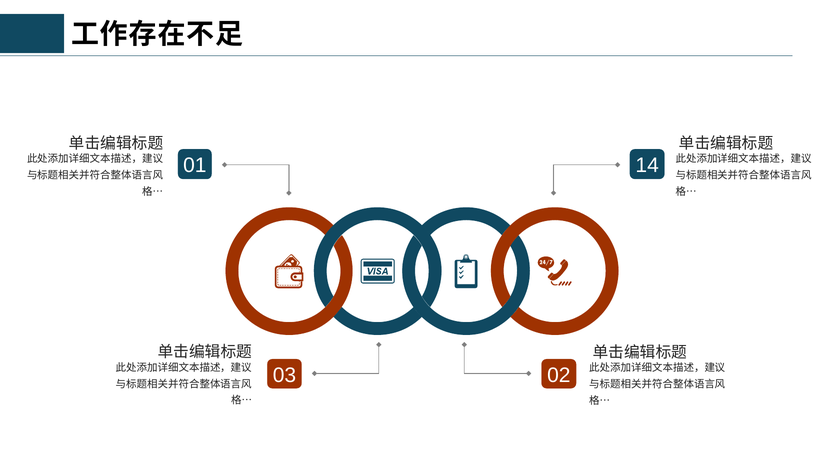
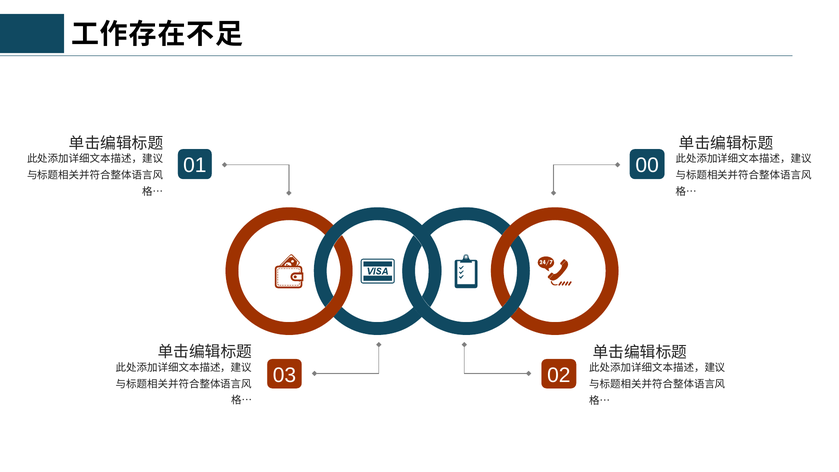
14: 14 -> 00 (647, 166)
